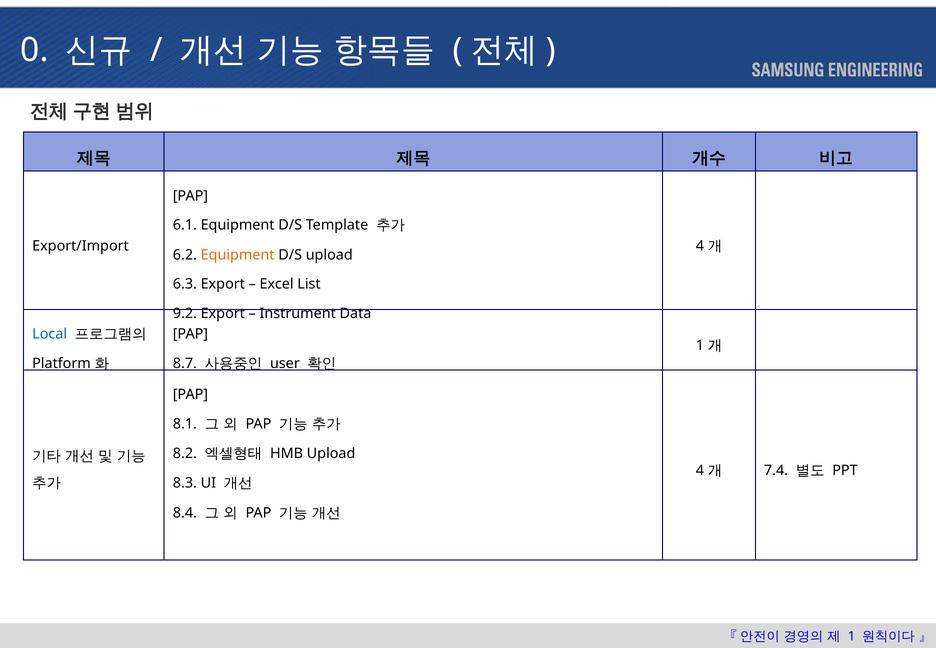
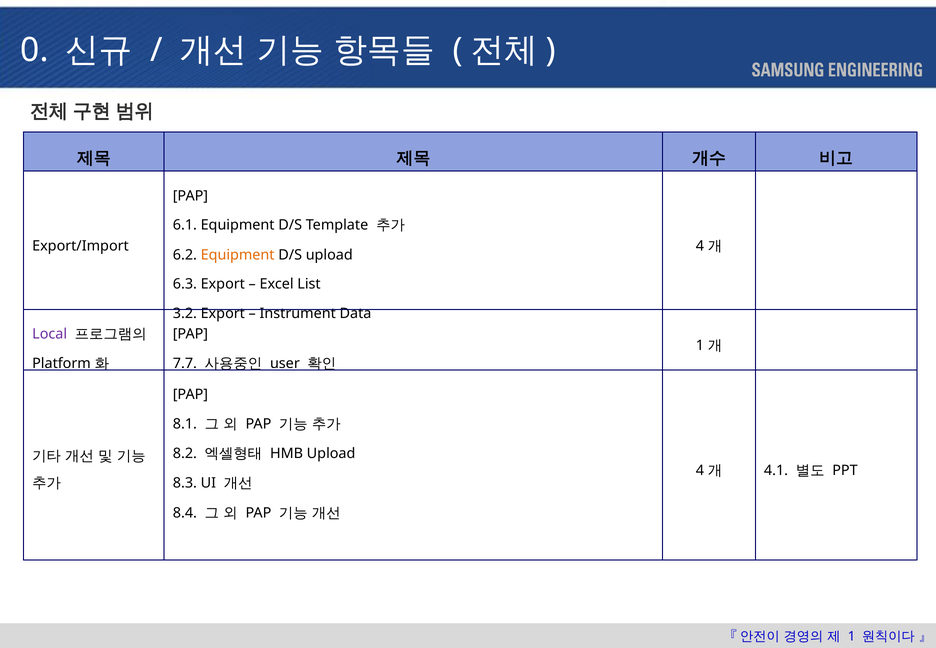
9.2: 9.2 -> 3.2 (185, 314)
Local colour: blue -> purple (50, 334)
8.7: 8.7 -> 7.7 (185, 364)
7.4: 7.4 -> 4.1 (776, 471)
